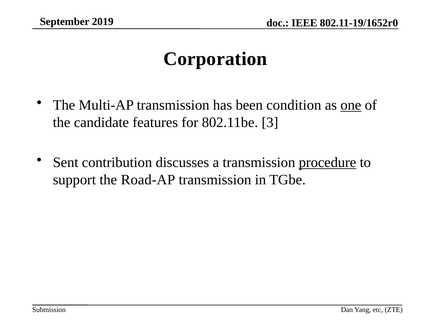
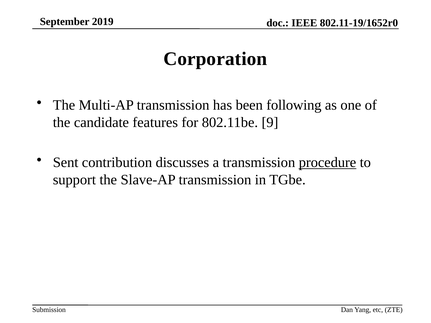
condition: condition -> following (294, 105)
one underline: present -> none (351, 105)
3: 3 -> 9 (270, 122)
Road-AP: Road-AP -> Slave-AP (148, 180)
